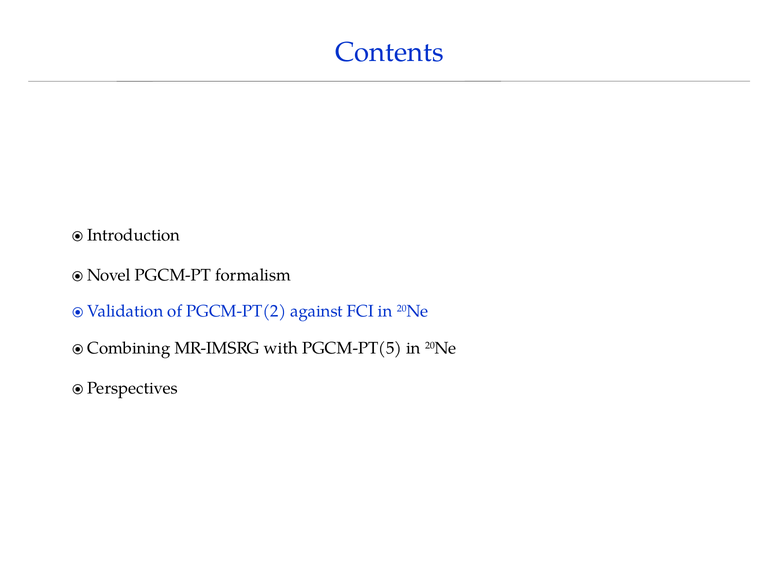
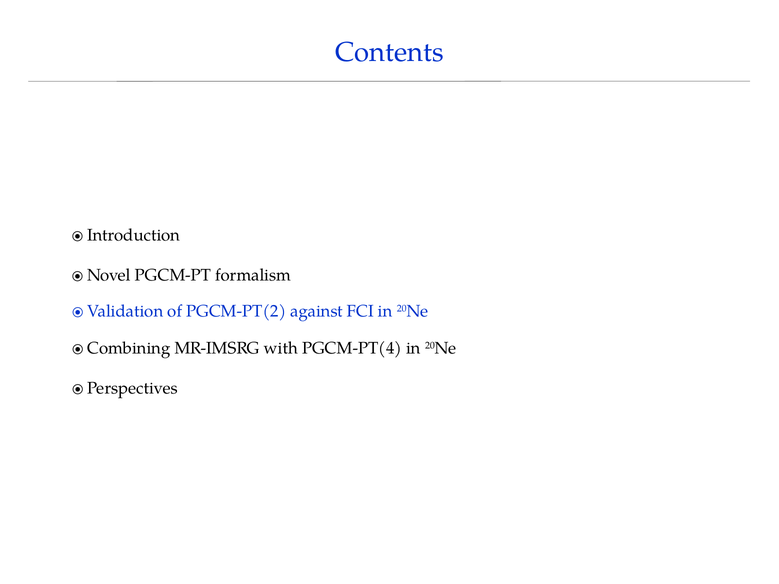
PGCM-PT(5: PGCM-PT(5 -> PGCM-PT(4 (352, 348)
